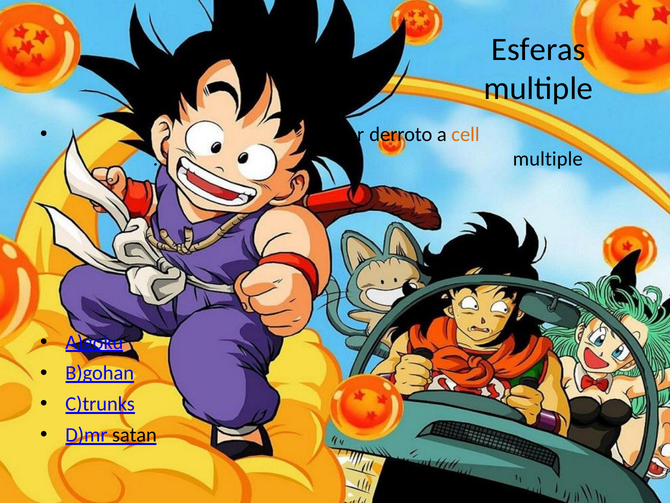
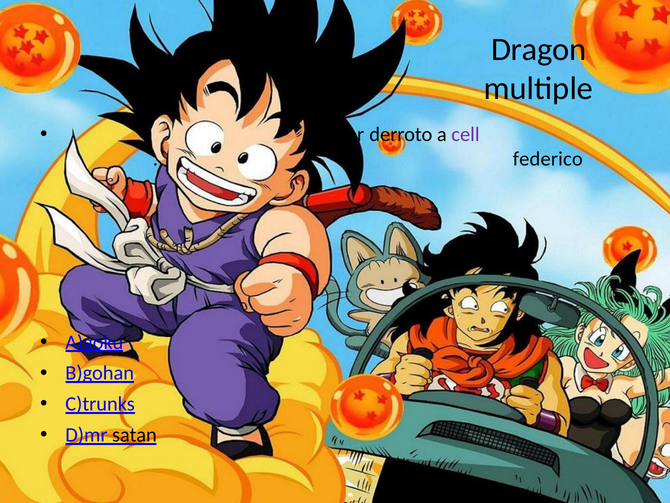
Esferas: Esferas -> Dragon (539, 50)
cell colour: orange -> purple (465, 134)
multiple: multiple -> federico (548, 159)
